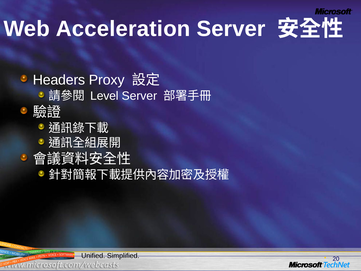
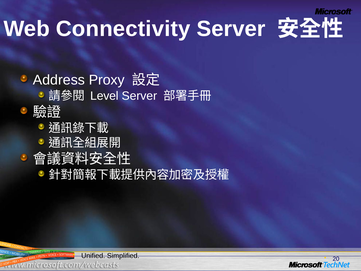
Acceleration: Acceleration -> Connectivity (123, 29)
Headers: Headers -> Address (59, 80)
